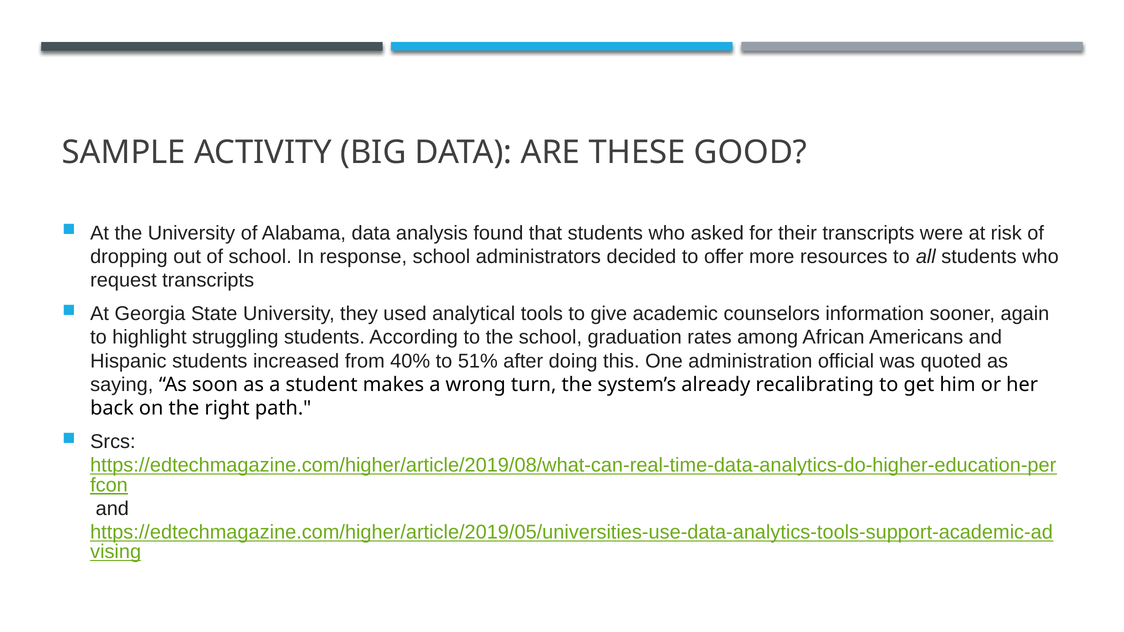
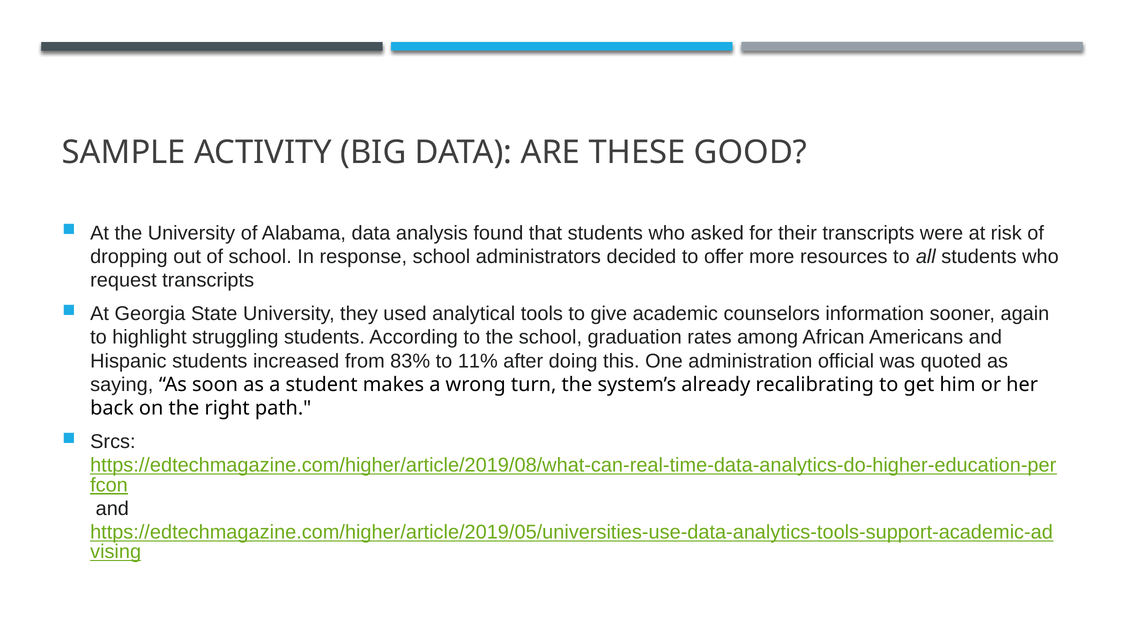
40%: 40% -> 83% (410, 361)
51%: 51% -> 11% (478, 361)
